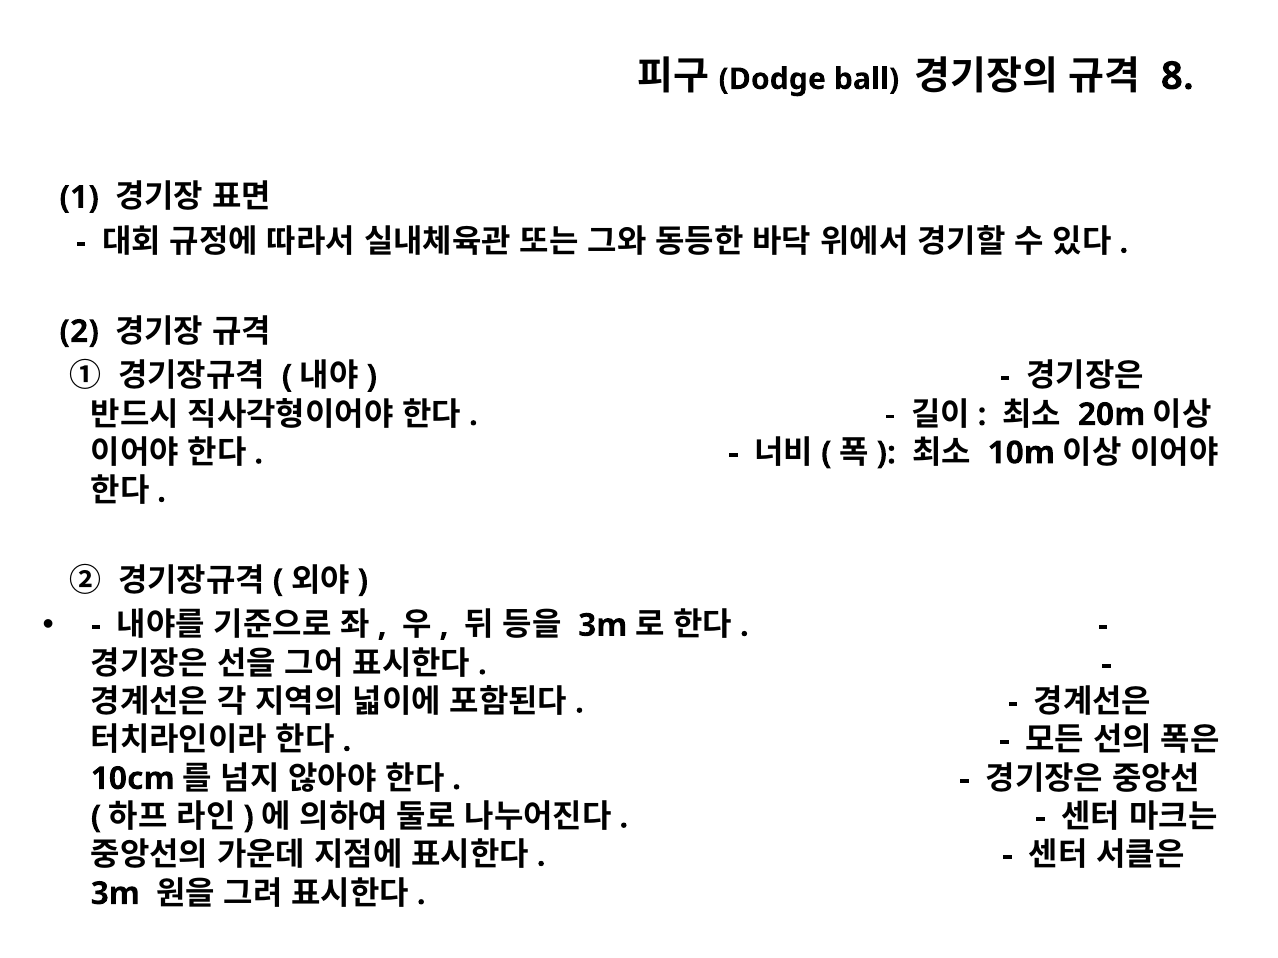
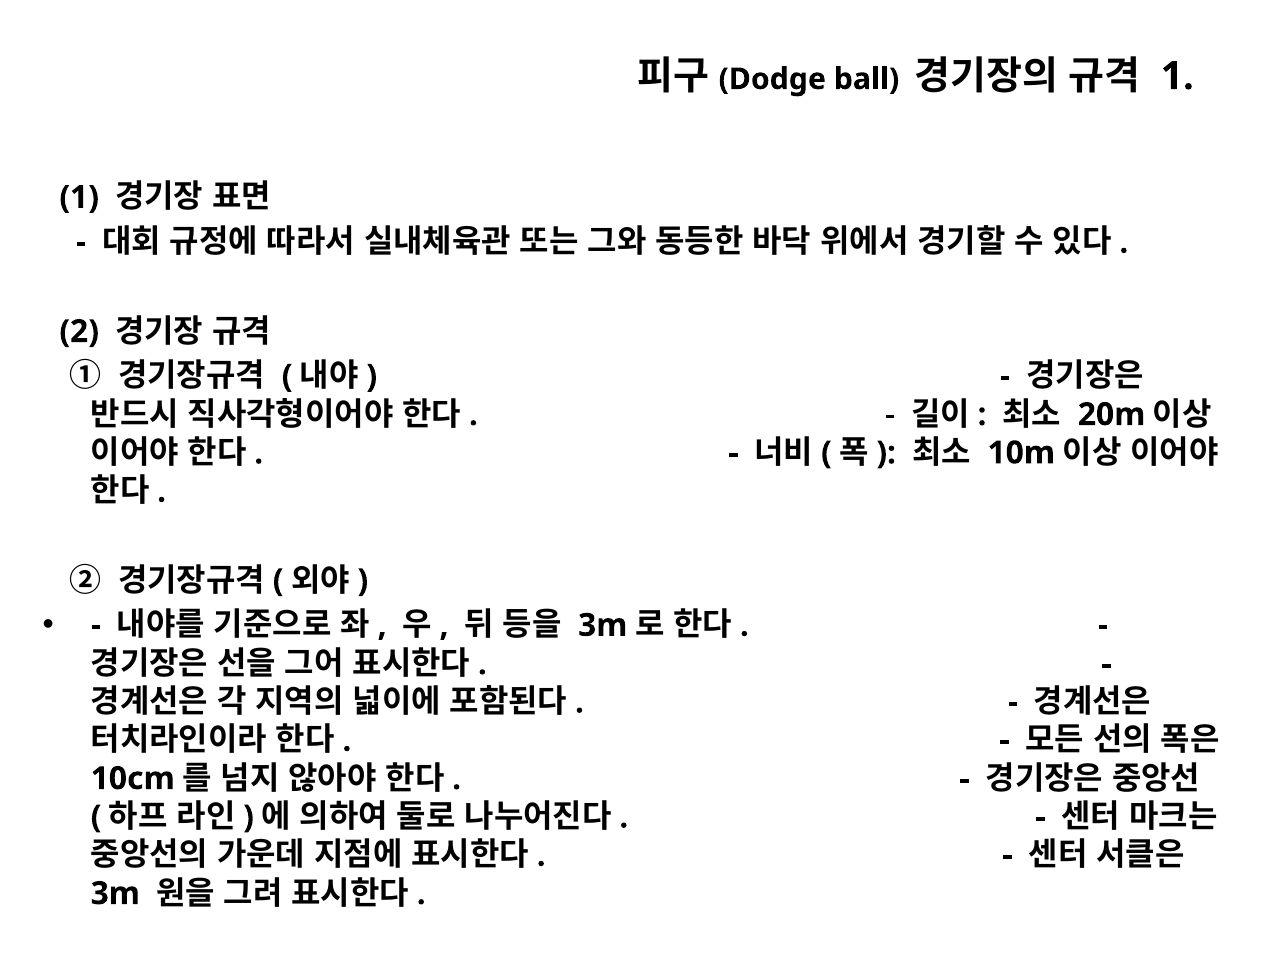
8: 8 -> 1 (1177, 76)
